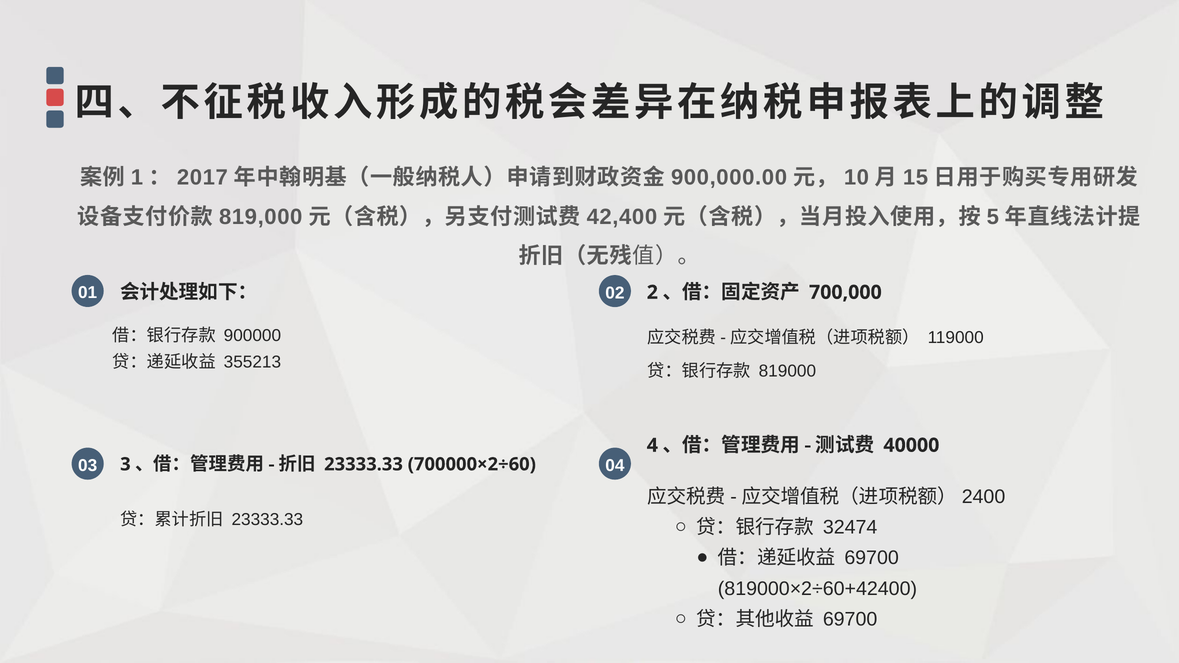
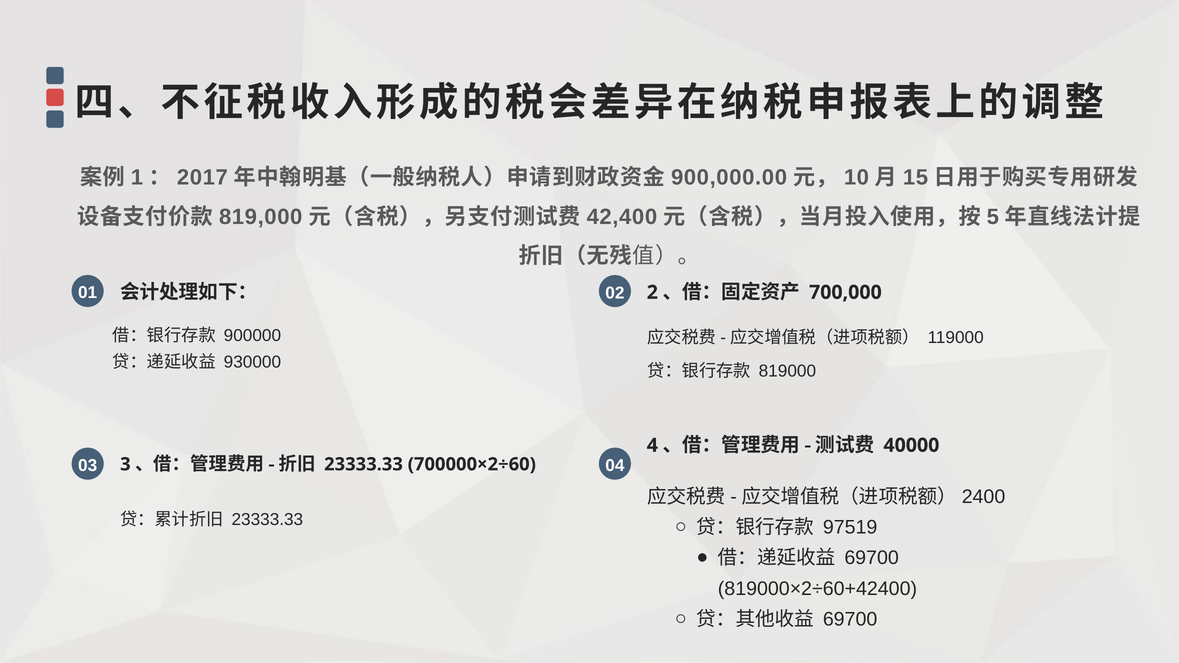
355213: 355213 -> 930000 (252, 362)
32474: 32474 -> 97519 (850, 527)
